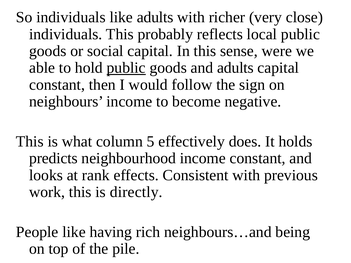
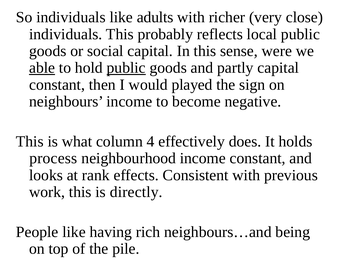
able underline: none -> present (42, 68)
and adults: adults -> partly (235, 68)
follow: follow -> played (192, 85)
5: 5 -> 4 (151, 142)
predicts: predicts -> process (53, 158)
